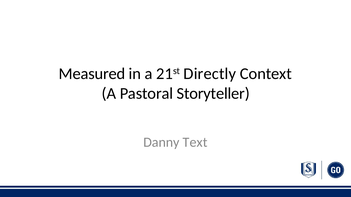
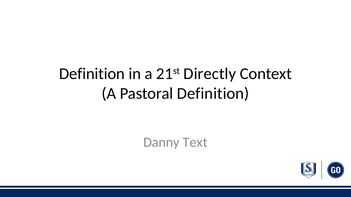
Measured: Measured -> Definition (92, 74)
Pastoral Storyteller: Storyteller -> Definition (213, 94)
